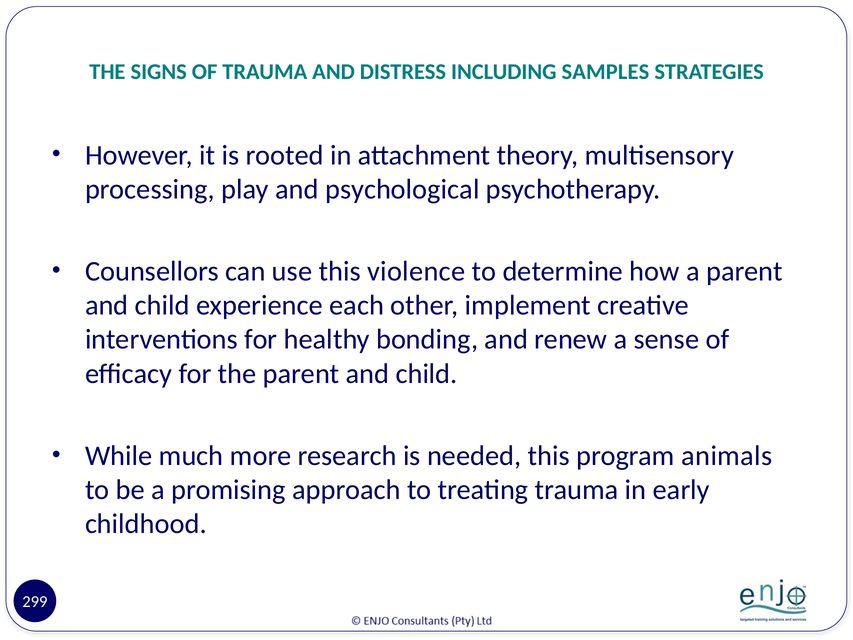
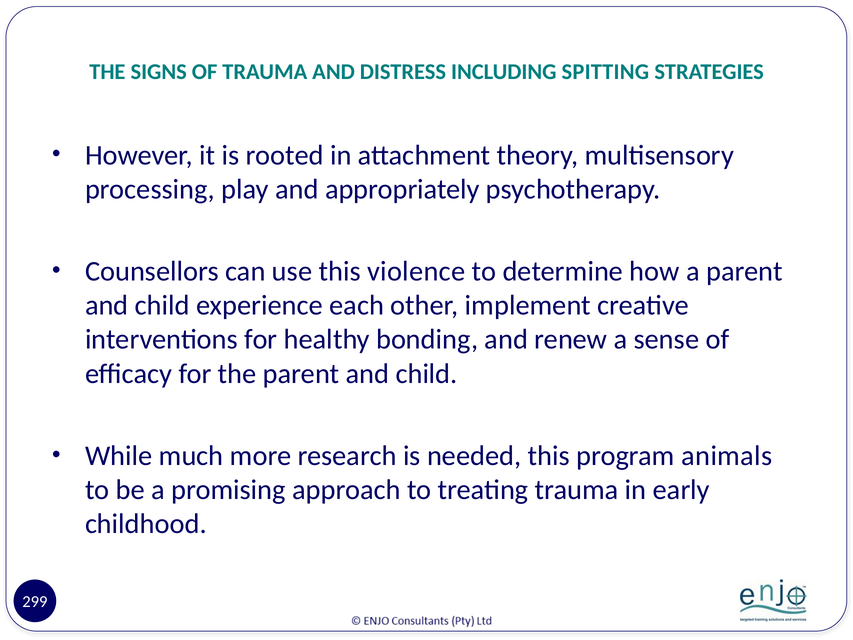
SAMPLES: SAMPLES -> SPITTING (605, 72)
psychological: psychological -> appropriately (402, 189)
